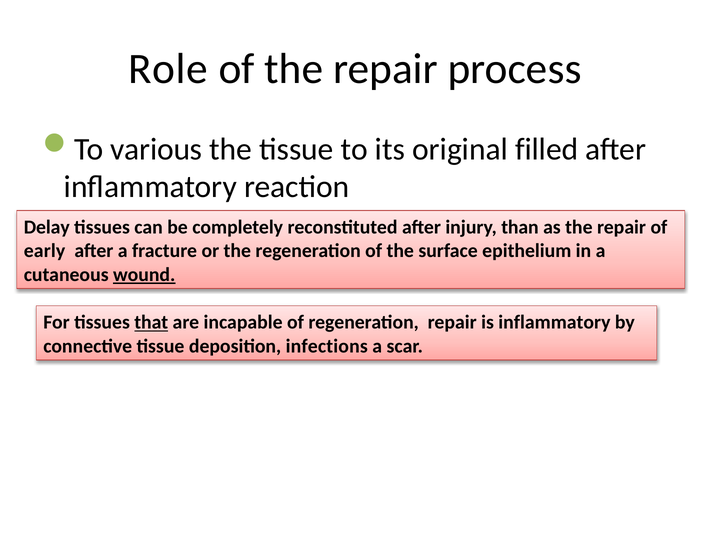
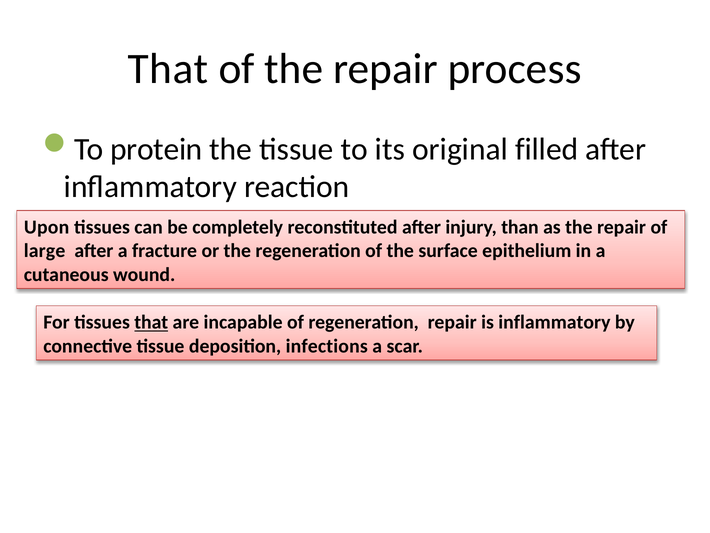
Role: Role -> That (168, 69)
various: various -> protein (156, 149)
Delay: Delay -> Upon (47, 227)
early: early -> large (45, 251)
wound underline: present -> none (144, 274)
